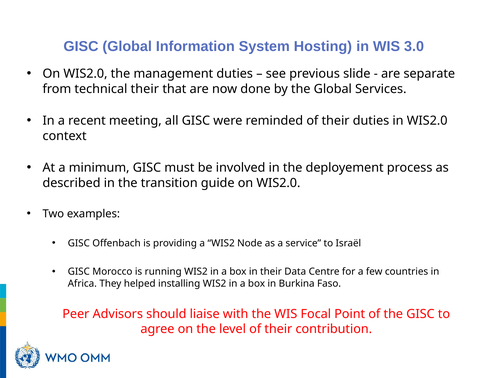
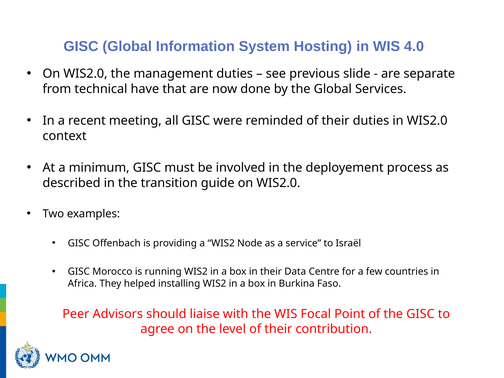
3.0: 3.0 -> 4.0 (414, 46)
technical their: their -> have (145, 89)
